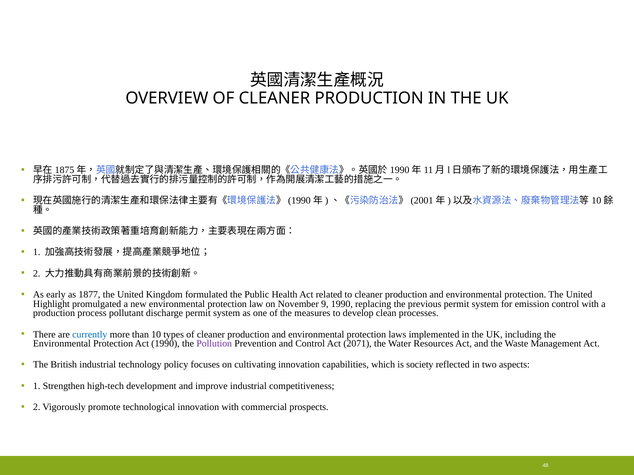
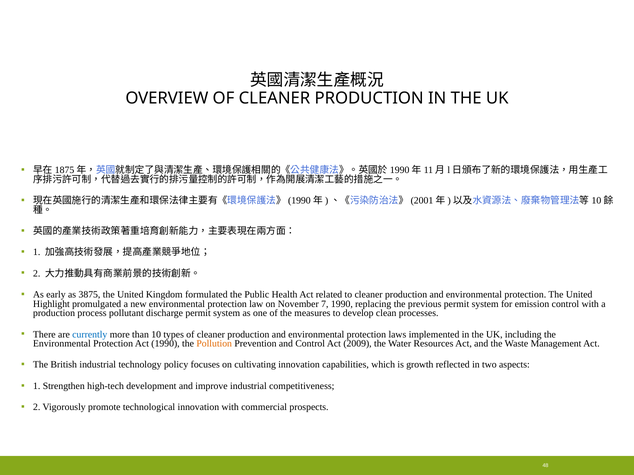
1877: 1877 -> 3875 (89, 295)
9: 9 -> 7 (325, 304)
Pollution colour: purple -> orange (214, 344)
2071: 2071 -> 2009 (358, 344)
society: society -> growth (420, 365)
